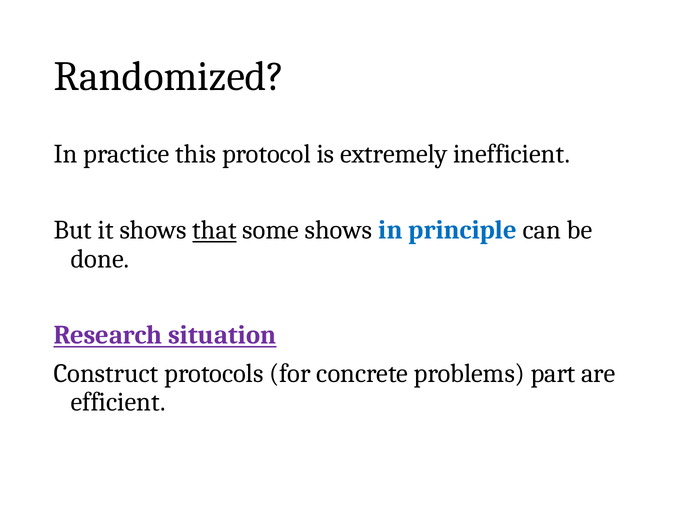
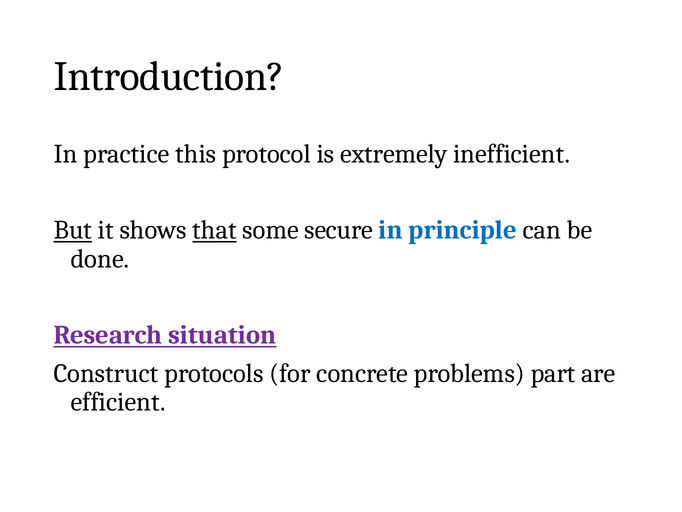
Randomized: Randomized -> Introduction (169, 76)
But underline: none -> present (73, 230)
some shows: shows -> secure (339, 230)
